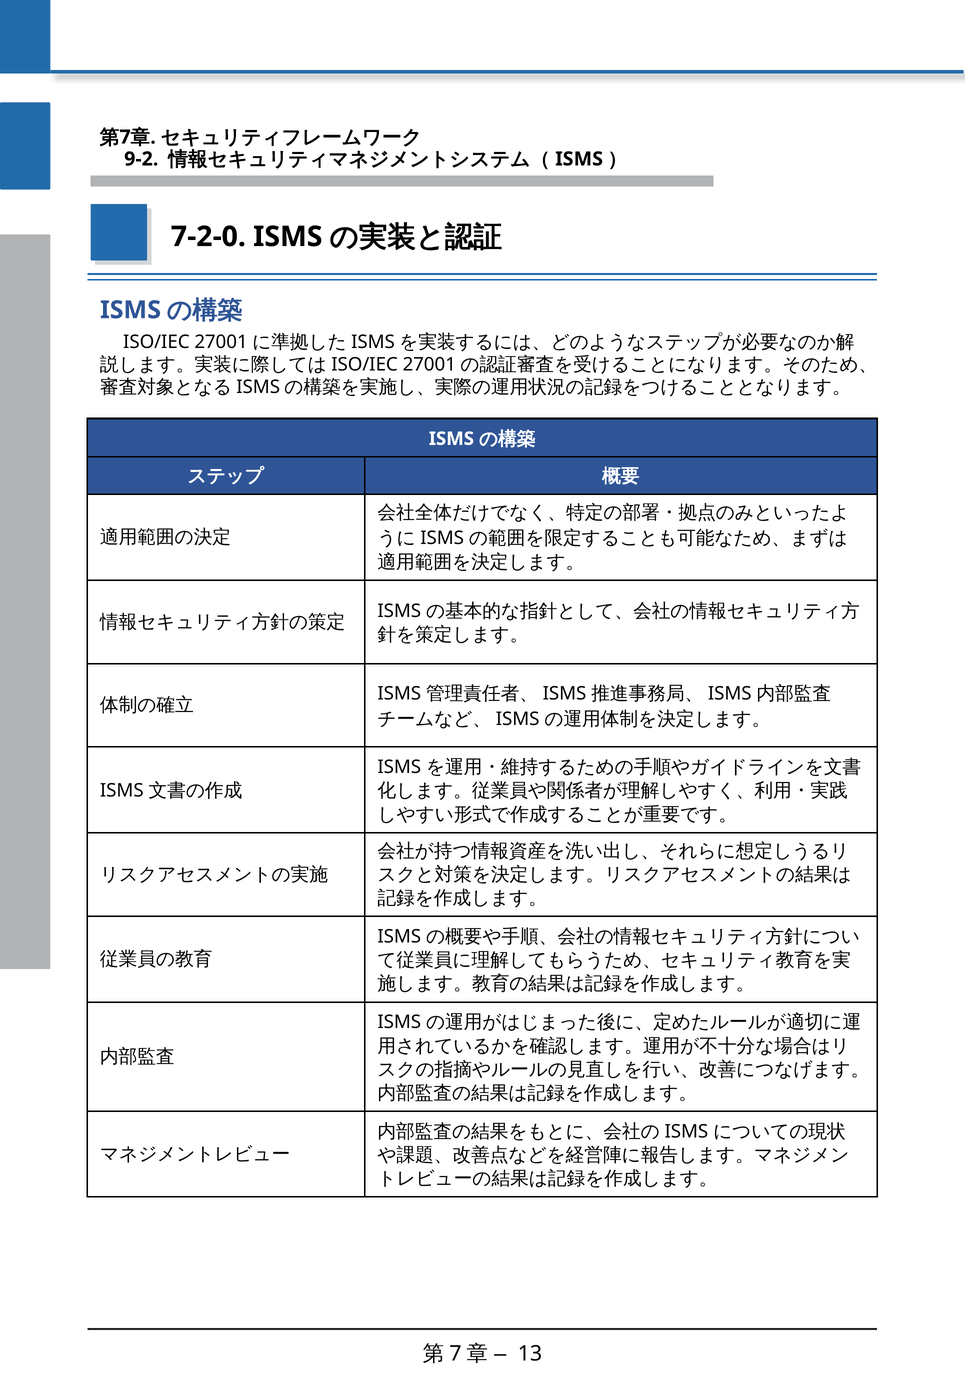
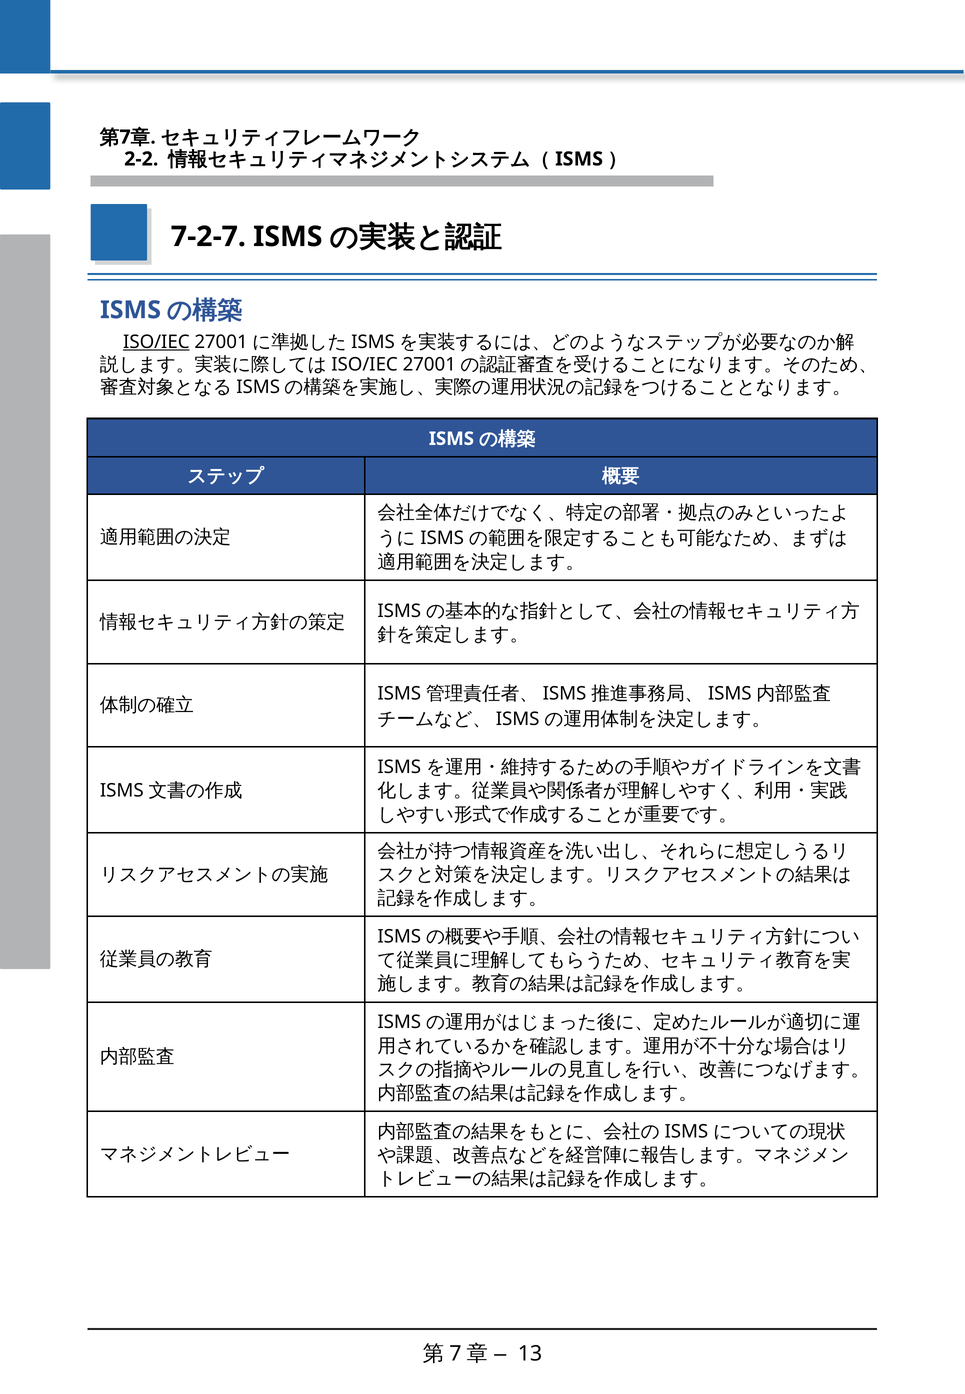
9-2: 9-2 -> 2-2 (141, 159)
7-2-0: 7-2-0 -> 7-2-7 (208, 237)
ISO/IEC underline: none -> present (156, 342)
